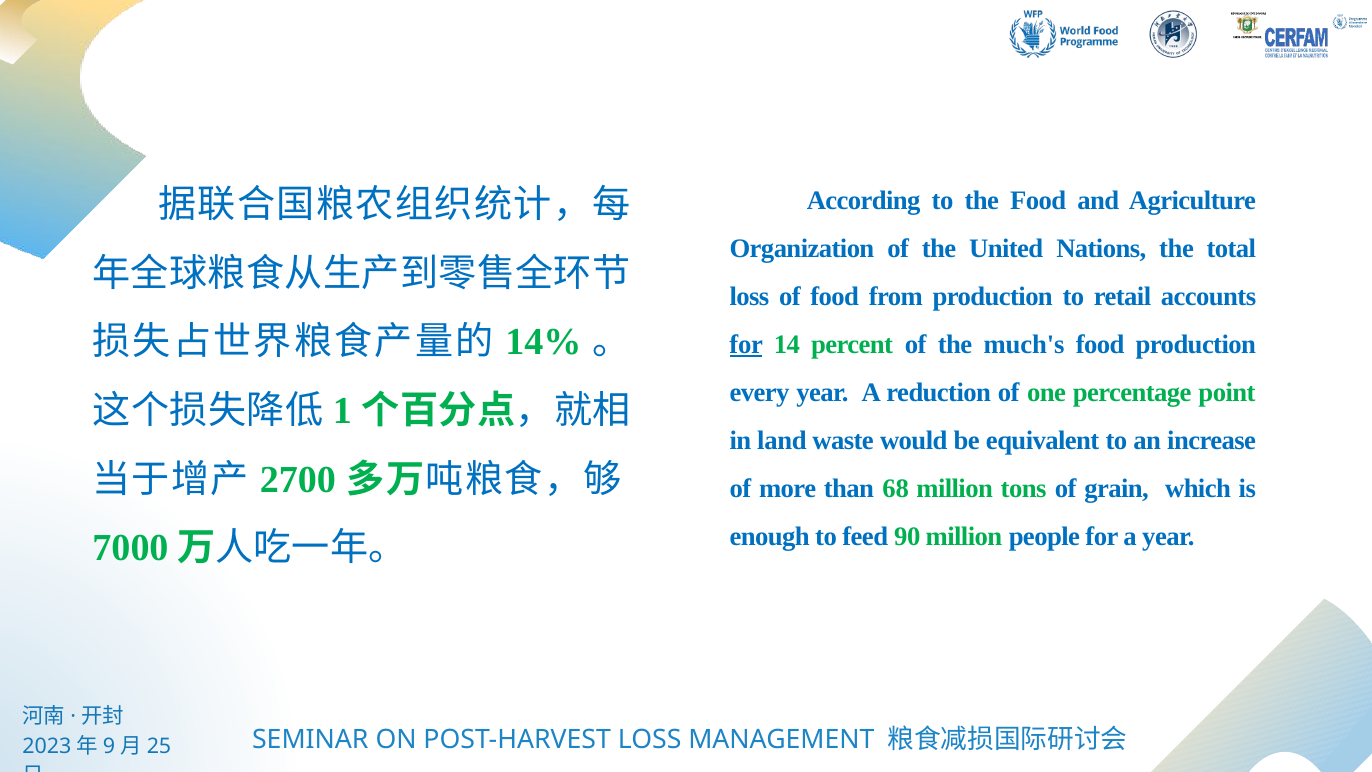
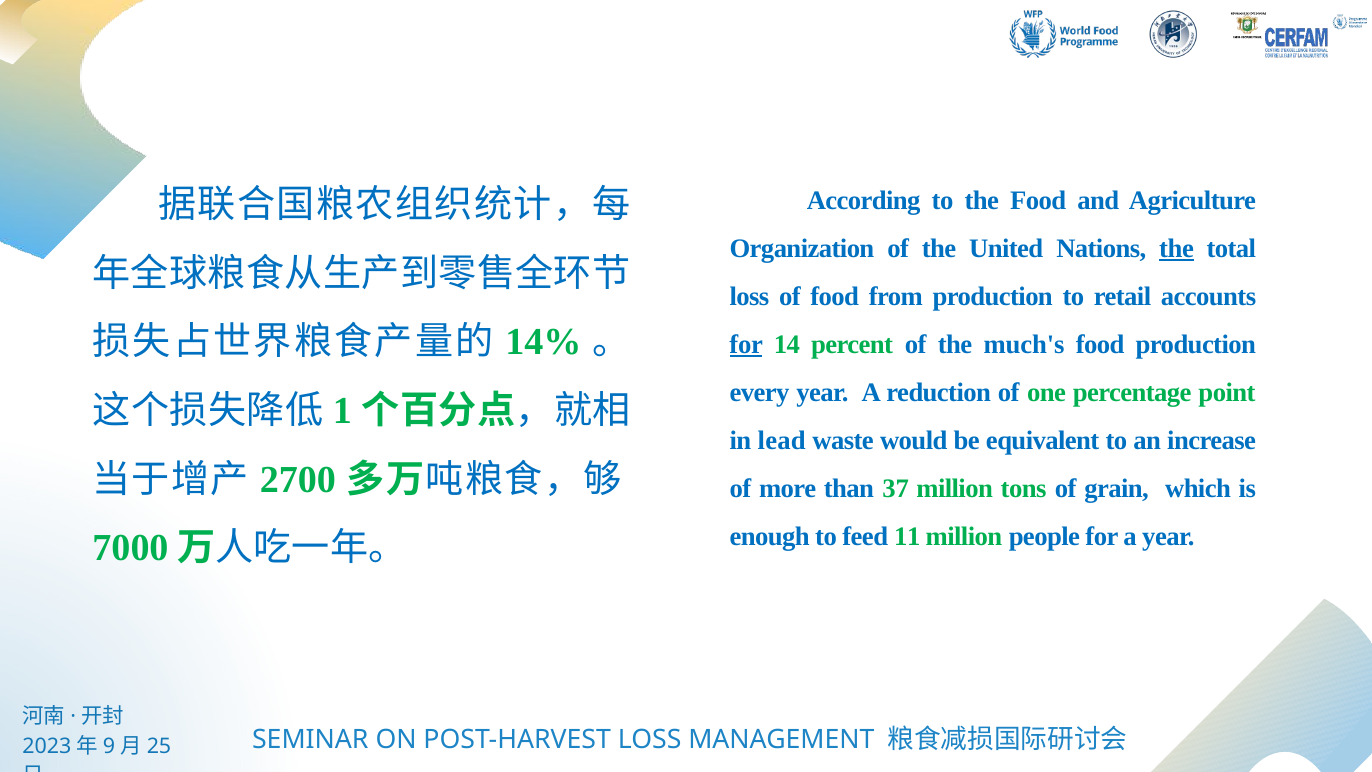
the underline: none -> present (1177, 248)
land: land -> lead (782, 440)
68: 68 -> 37 (896, 488)
90: 90 -> 11 (907, 537)
